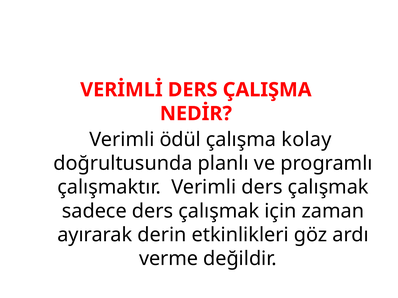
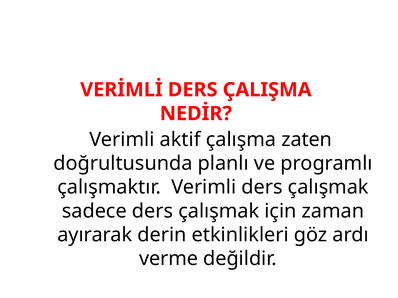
ödül: ödül -> aktif (180, 140)
kolay: kolay -> zaten (307, 140)
